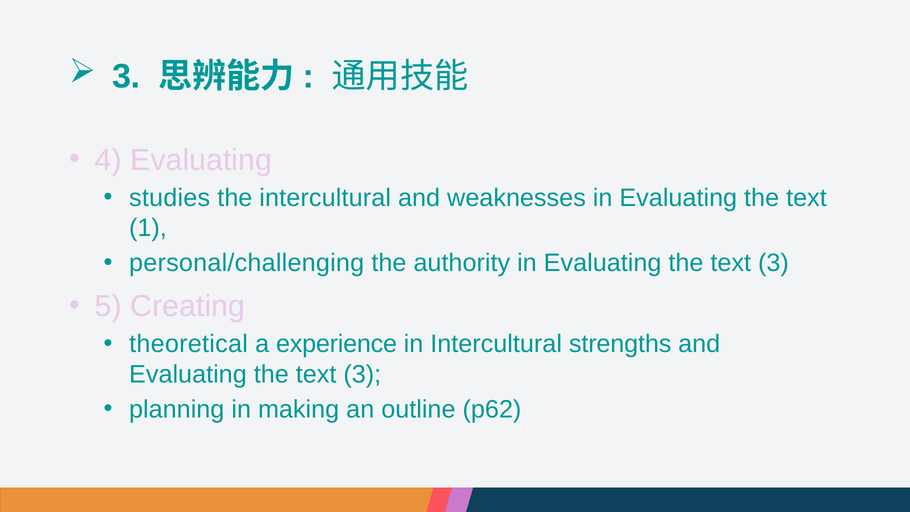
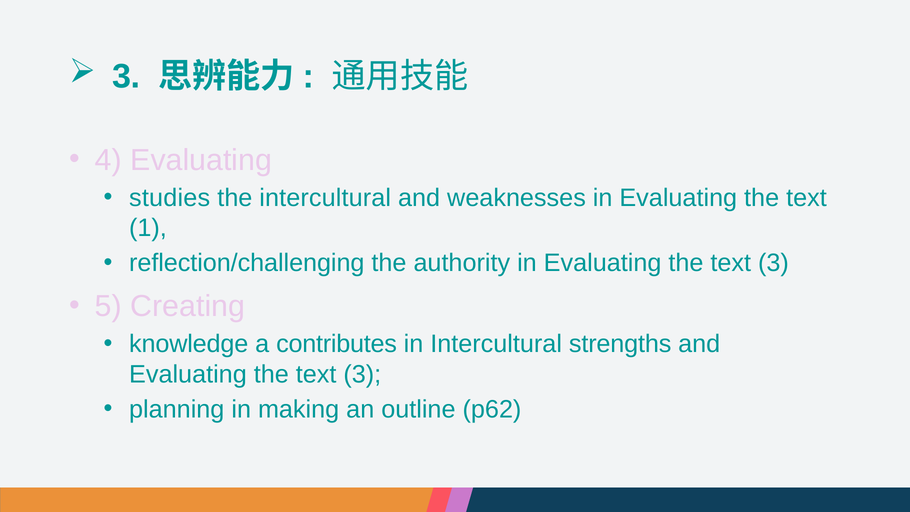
personal/challenging: personal/challenging -> reflection/challenging (247, 263)
theoretical: theoretical -> knowledge (189, 344)
experience: experience -> contributes (337, 344)
